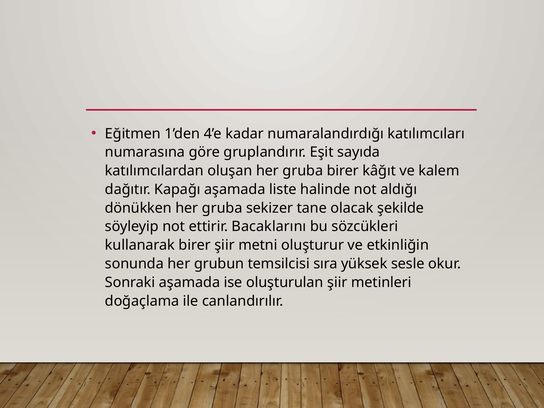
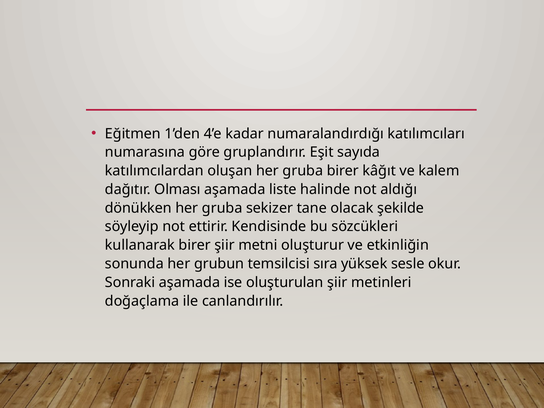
Kapağı: Kapağı -> Olması (177, 189)
Bacaklarını: Bacaklarını -> Kendisinde (269, 227)
